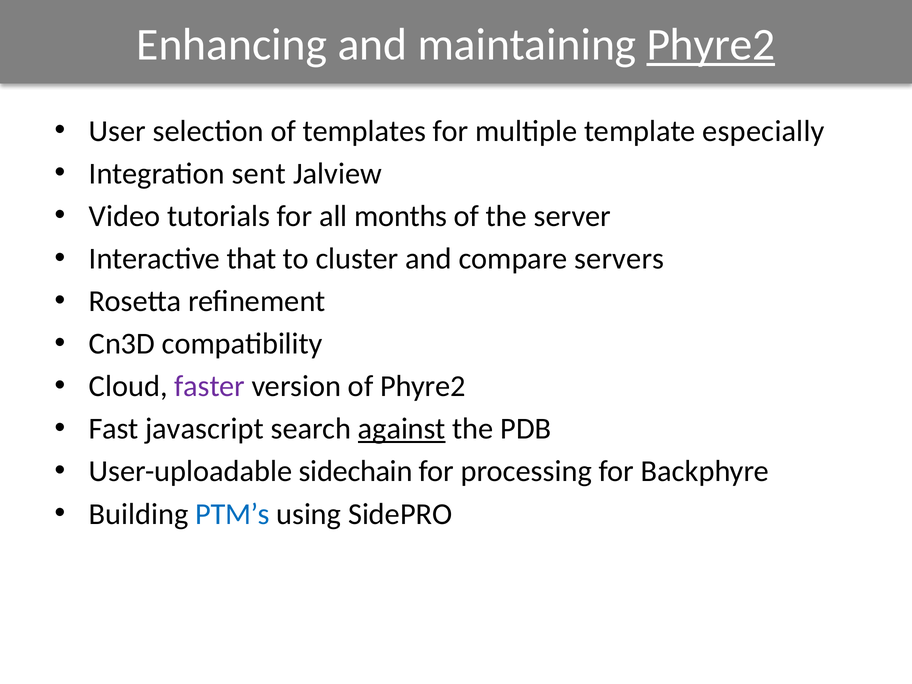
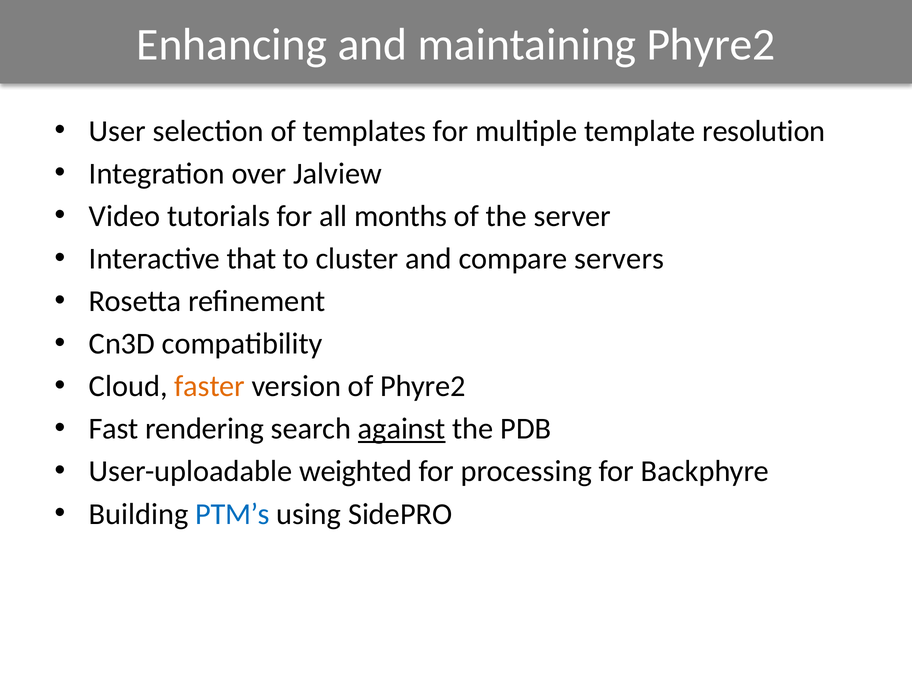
Phyre2 underline: present -> none (711, 45)
especially: especially -> resolution (764, 131)
sent: sent -> over (259, 174)
faster colour: purple -> orange (210, 386)
javascript: javascript -> rendering (205, 429)
sidechain: sidechain -> weighted (356, 471)
